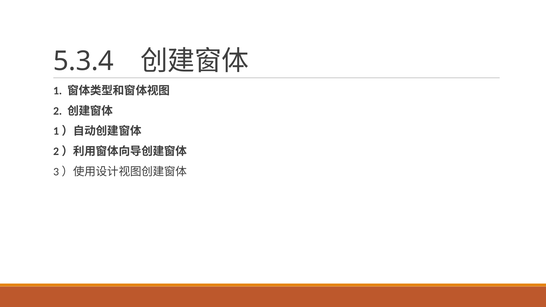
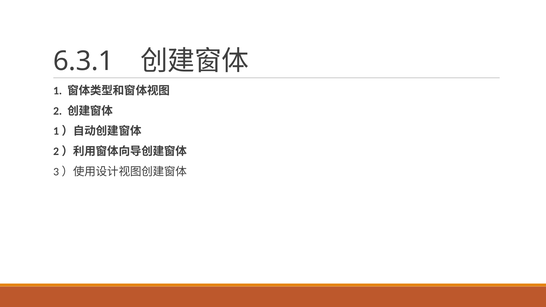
5.3.4: 5.3.4 -> 6.3.1 (83, 61)
